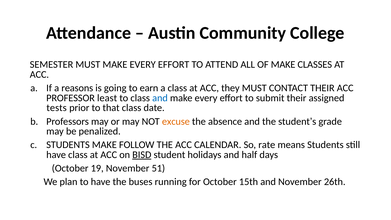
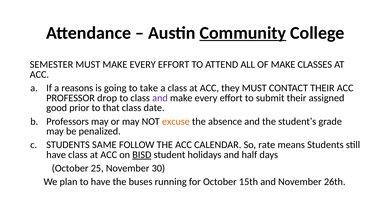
Community underline: none -> present (243, 33)
earn: earn -> take (149, 88)
least: least -> drop (107, 98)
and colour: blue -> purple (160, 98)
tests: tests -> good (57, 108)
STUDENTS MAKE: MAKE -> SAME (104, 145)
19: 19 -> 25 (97, 168)
51: 51 -> 30 (158, 168)
